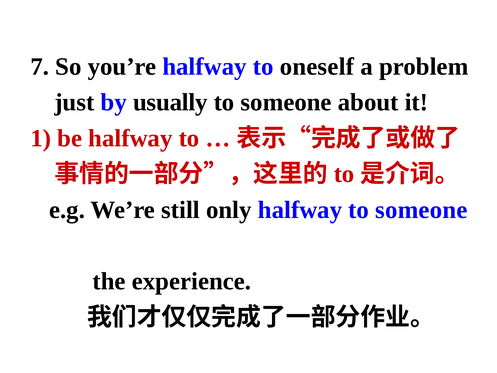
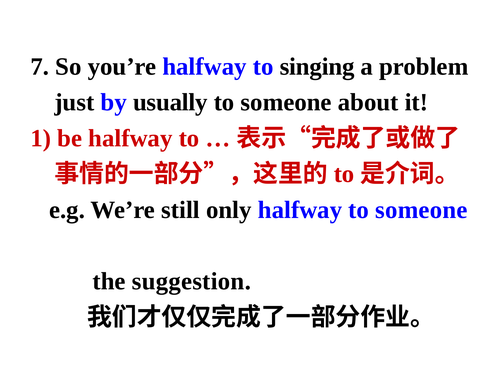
oneself: oneself -> singing (317, 67)
experience: experience -> suggestion (191, 281)
